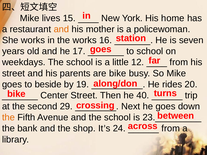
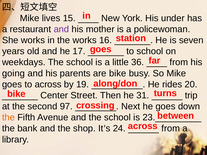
home: home -> under (173, 18)
and colour: orange -> purple (61, 29)
12: 12 -> 36 (138, 62)
street: street -> going (13, 73)
to beside: beside -> across (48, 84)
40: 40 -> 31 (143, 96)
29: 29 -> 97 (66, 107)
